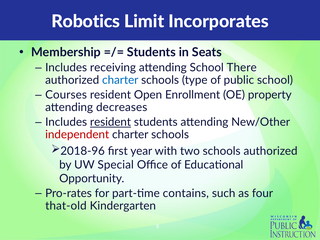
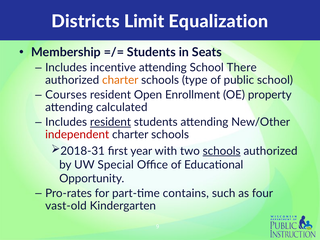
Robotics: Robotics -> Districts (86, 21)
Incorporates: Incorporates -> Equalization (218, 21)
receiving: receiving -> incentive (113, 68)
charter colour: blue -> orange (120, 80)
decreases: decreases -> calculated (122, 107)
2018-96: 2018-96 -> 2018-31 (83, 151)
schools underline: none -> present (222, 151)
that-old: that-old -> vast-old (66, 206)
